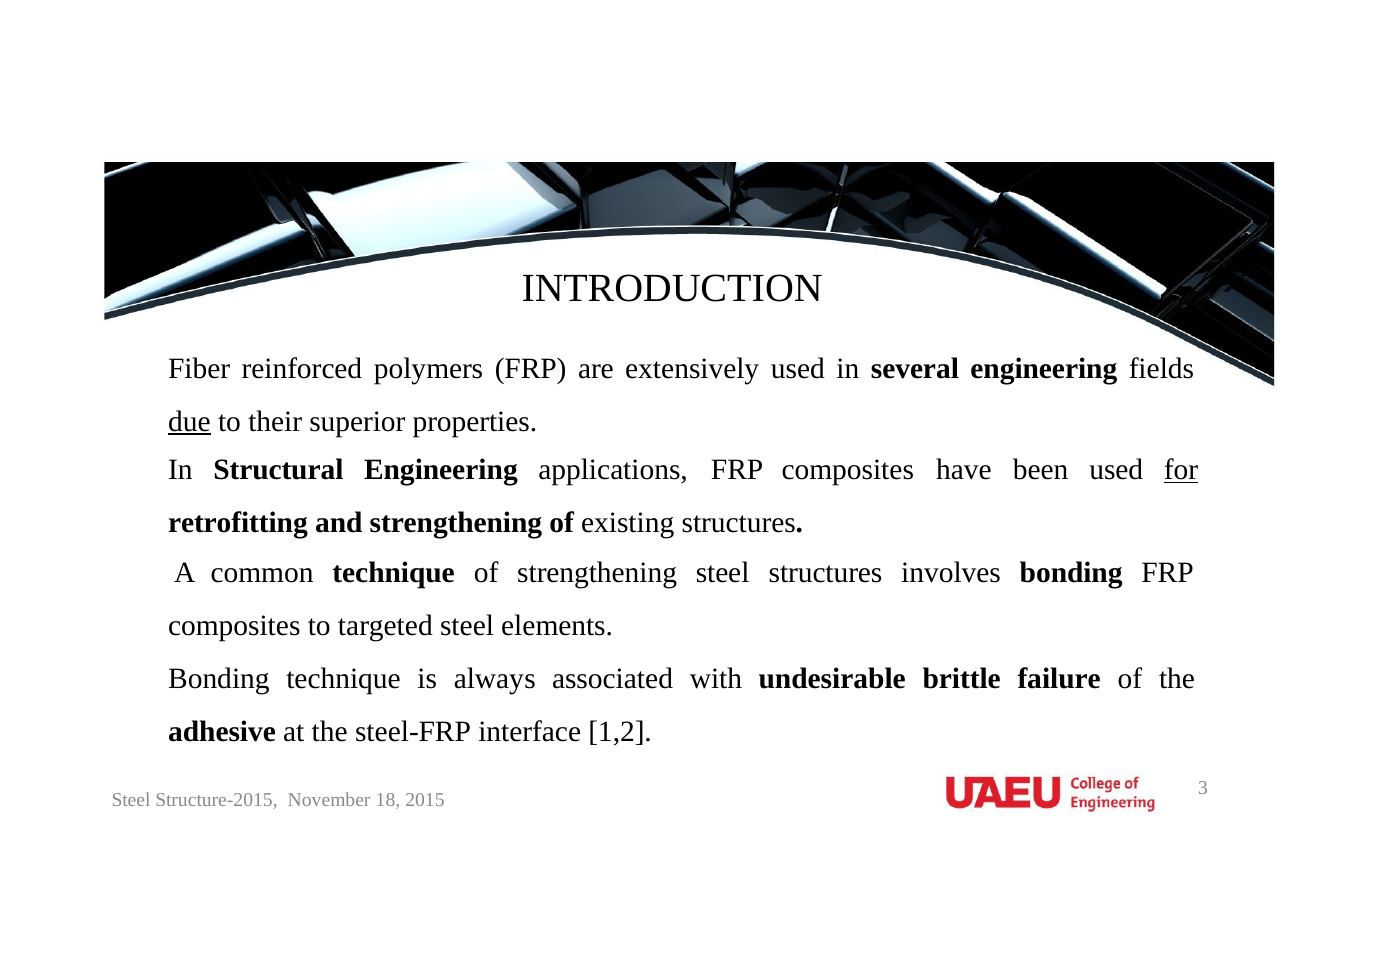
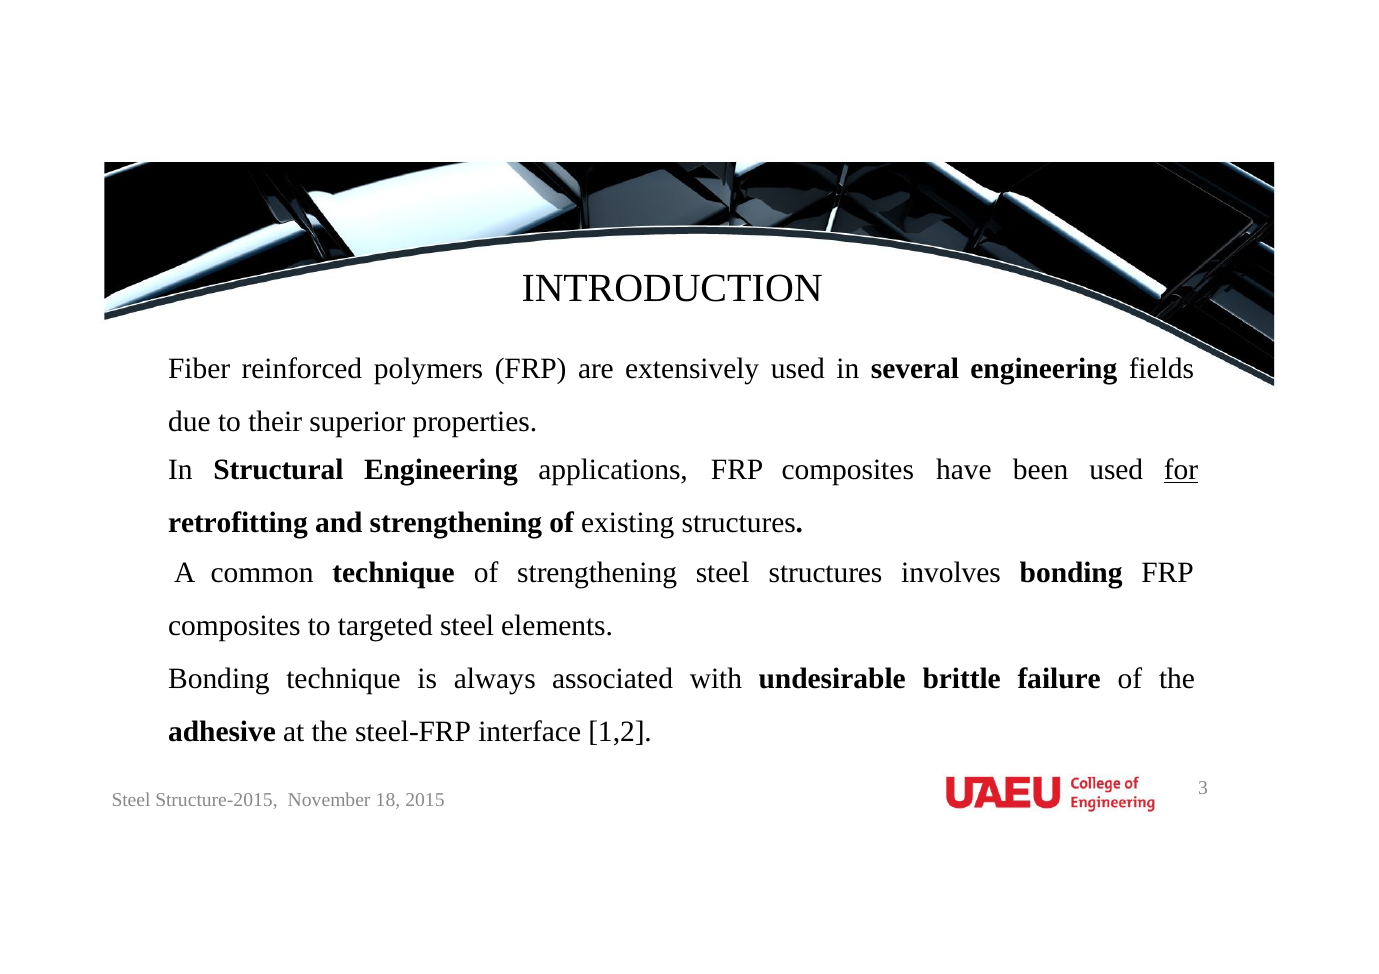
due underline: present -> none (189, 422)
